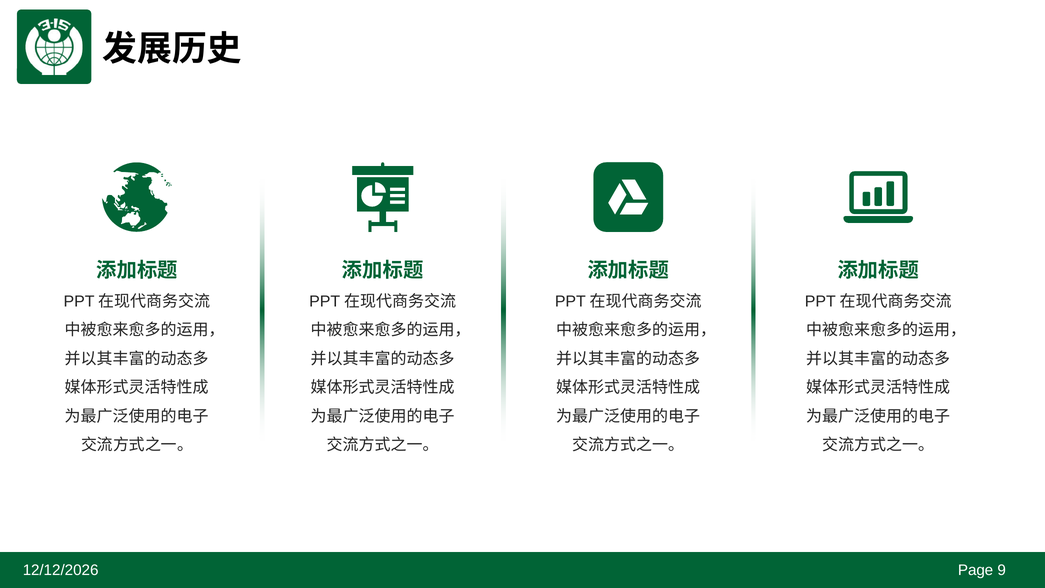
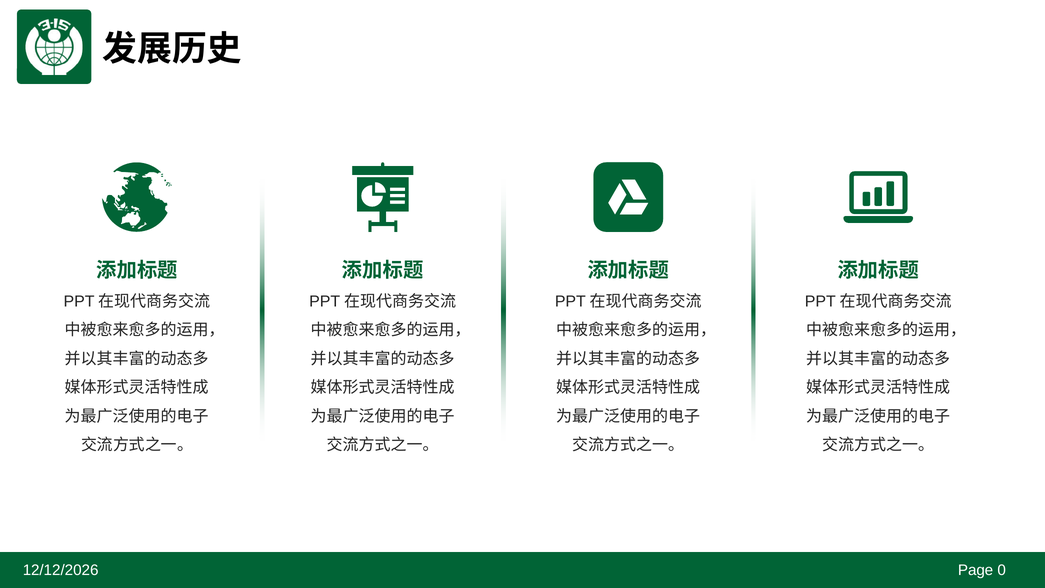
9: 9 -> 0 (1002, 570)
